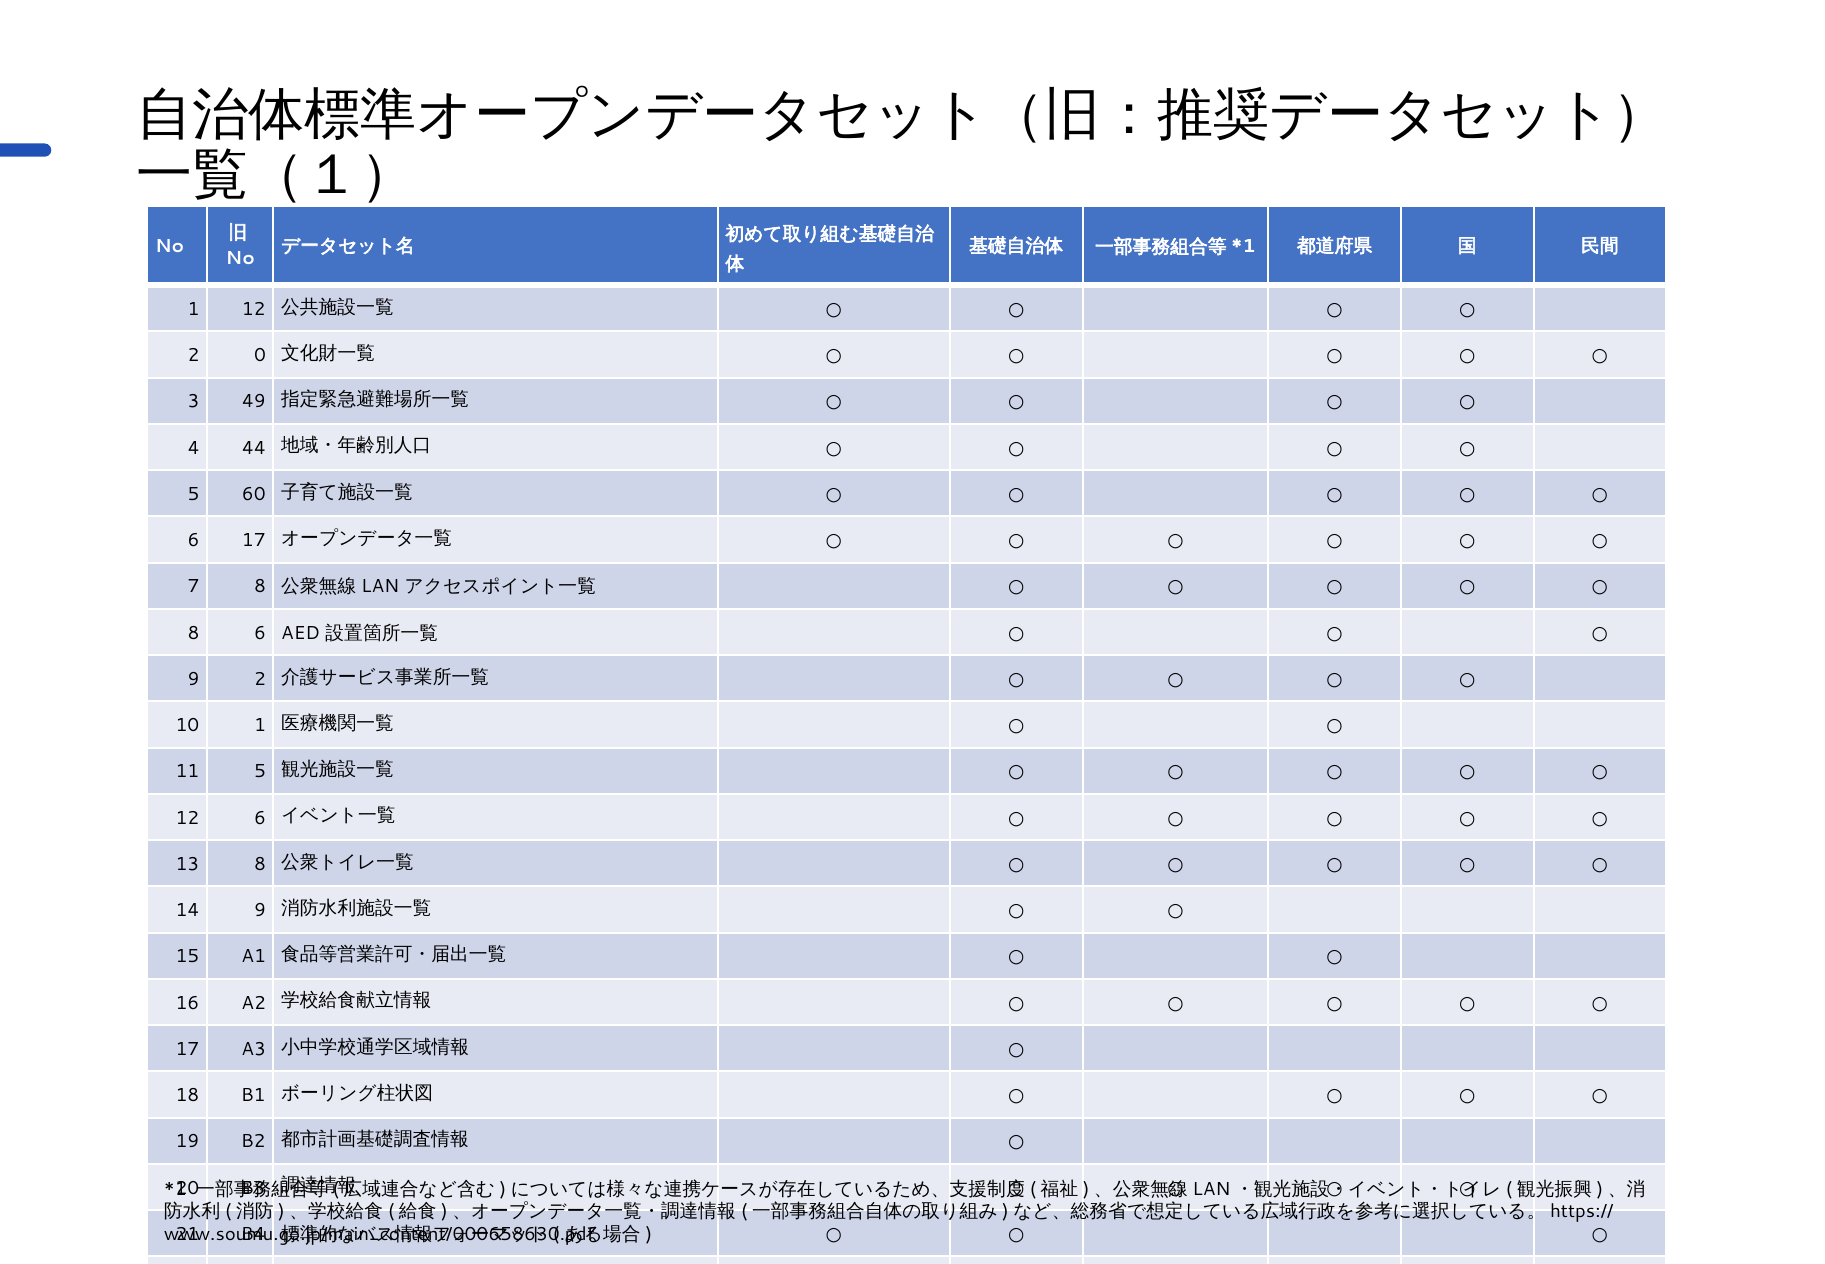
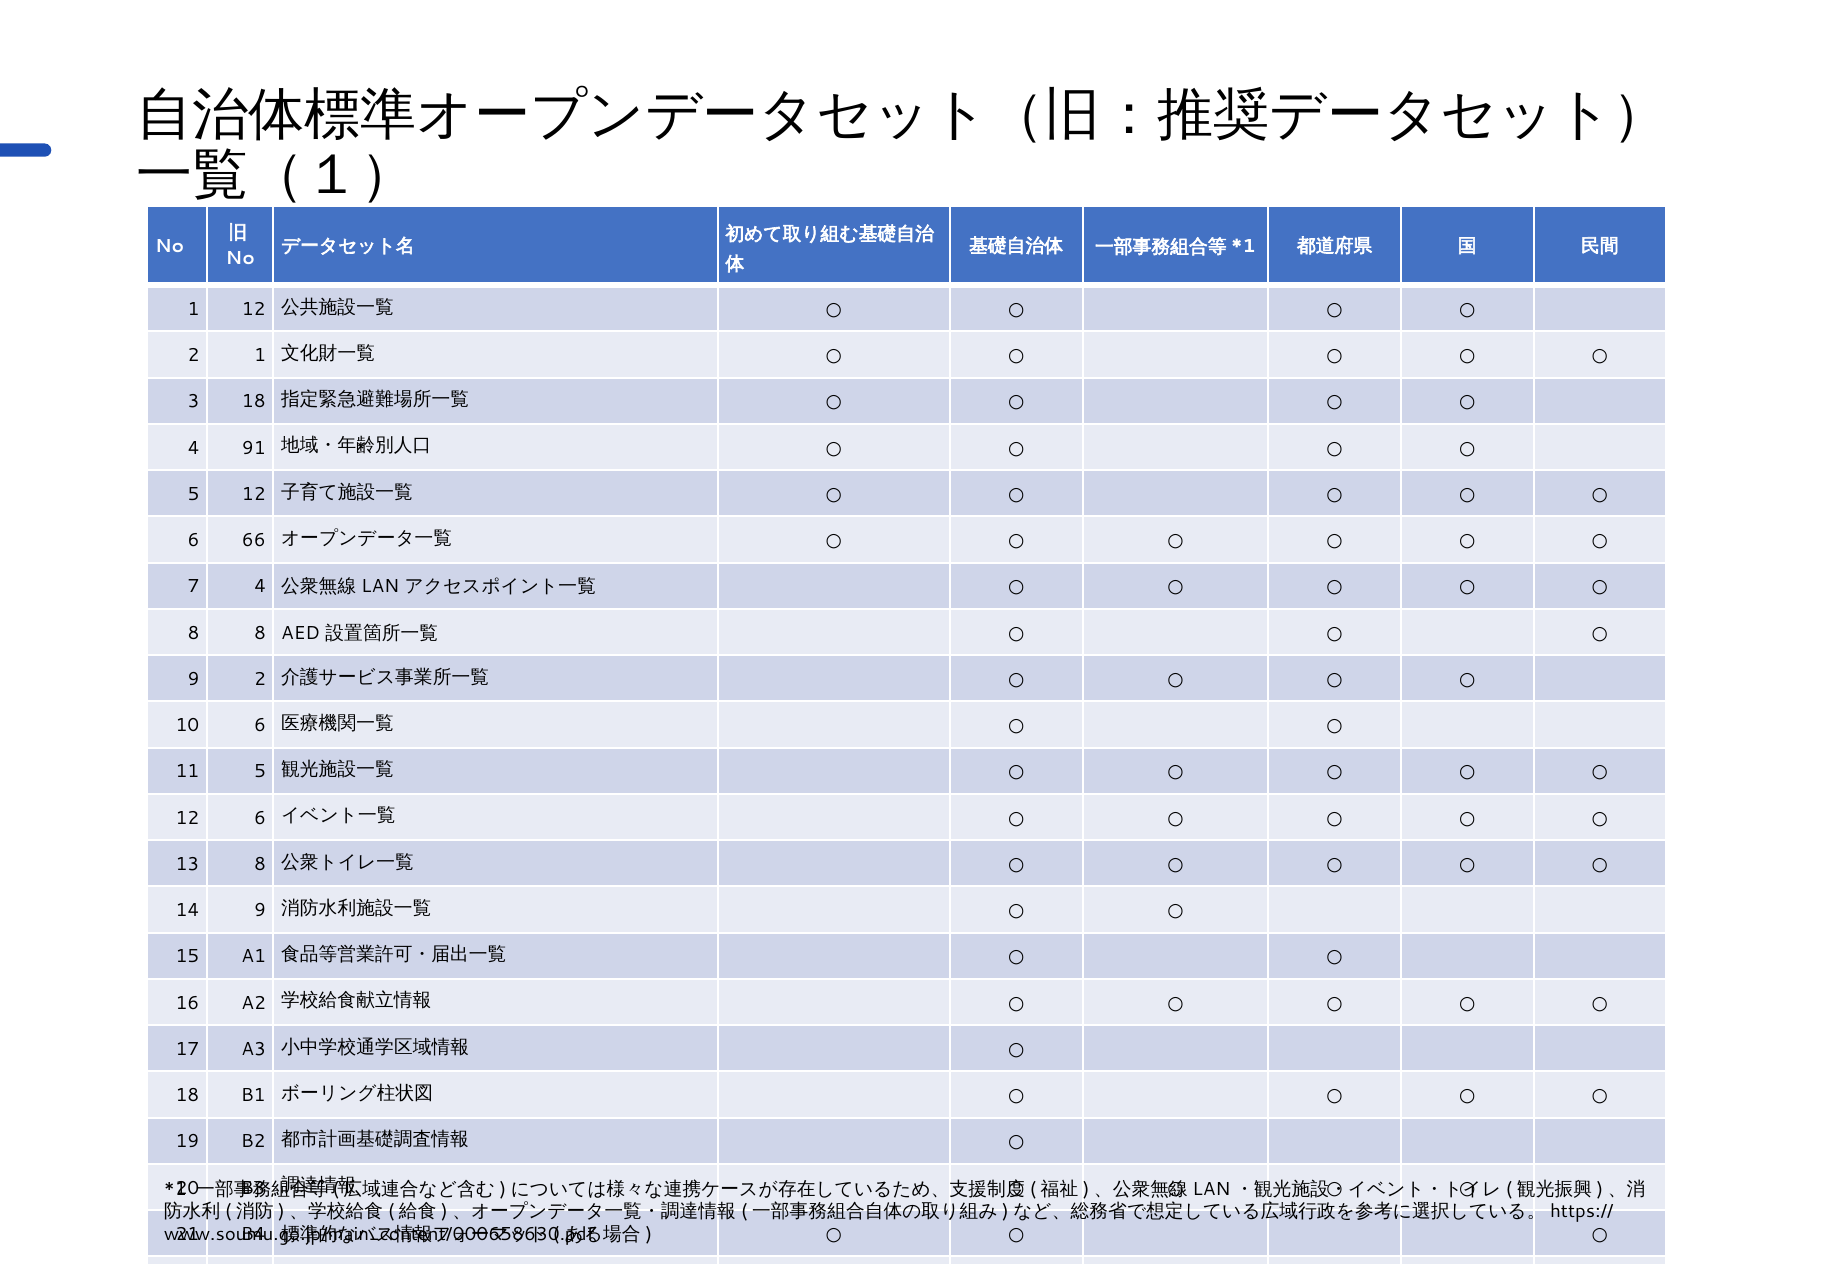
2 0: 0 -> 1 (260, 355)
3 49: 49 -> 18 (254, 402)
44: 44 -> 91 (254, 448)
5 60: 60 -> 12 (254, 494)
6 17: 17 -> 66 (254, 540)
7 8: 8 -> 4 (260, 587)
8 6: 6 -> 8 (260, 633)
10 1: 1 -> 6 (260, 725)
